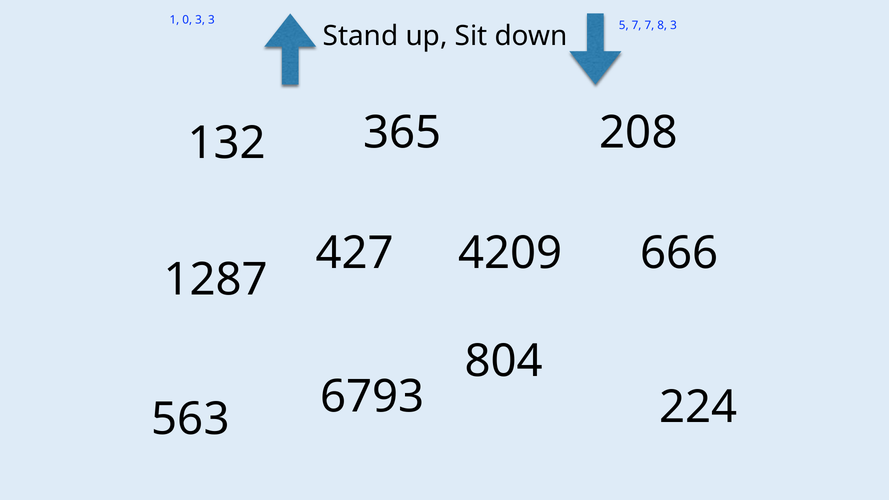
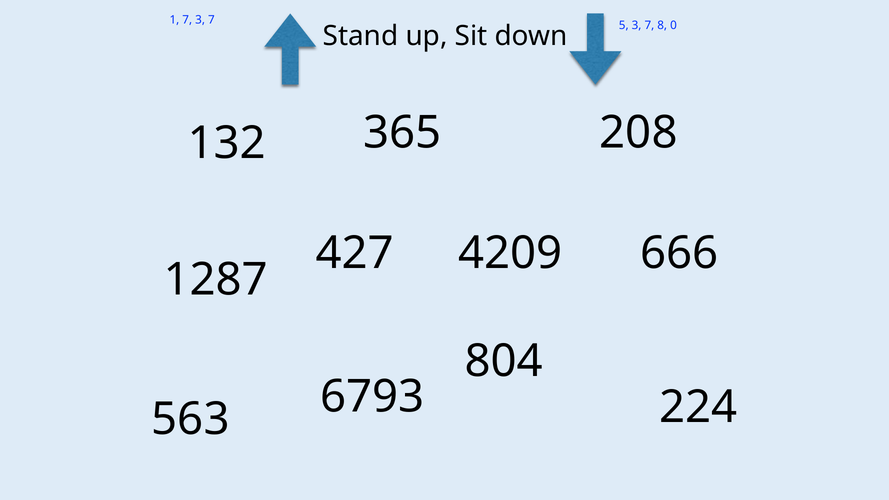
1 0: 0 -> 7 (187, 20)
3: 3 -> 7 (211, 20)
5 7: 7 -> 3 (637, 26)
8 3: 3 -> 0 (674, 26)
